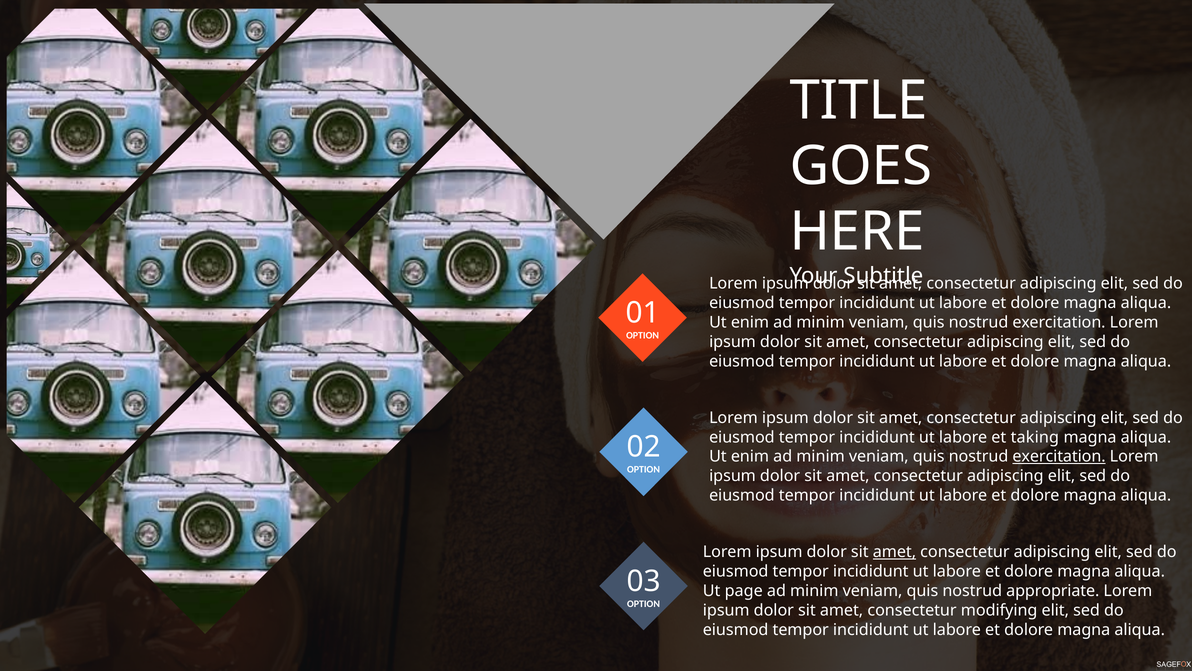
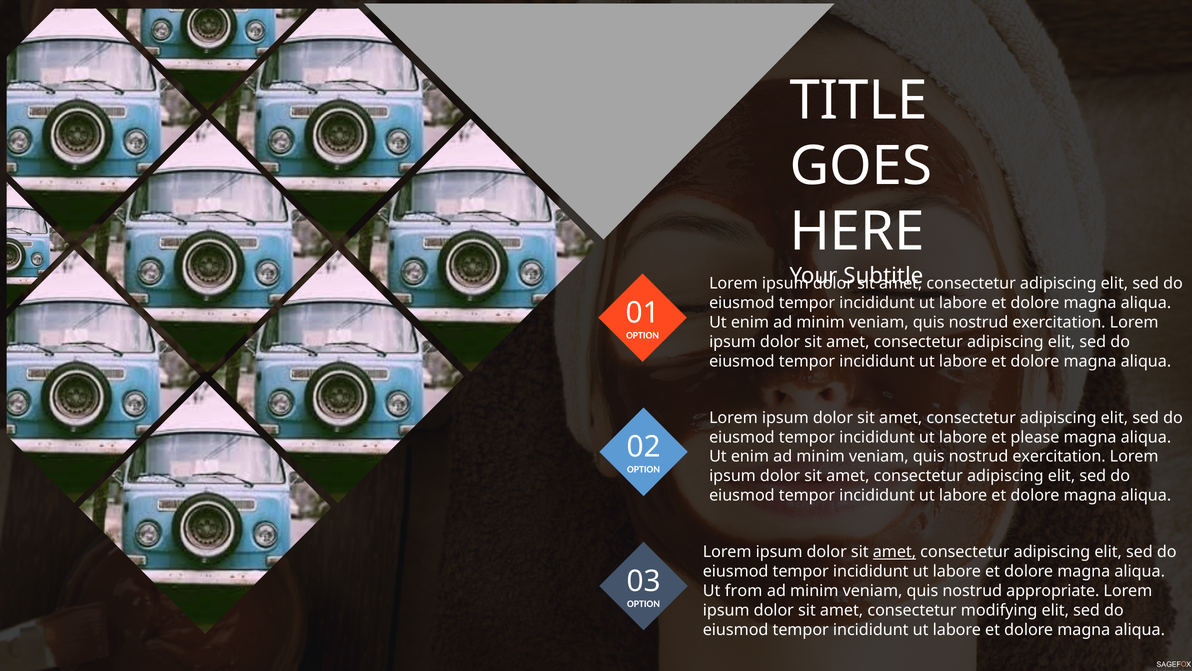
taking: taking -> please (1035, 437)
exercitation underline: present -> none (1059, 456)
page: page -> from (744, 590)
